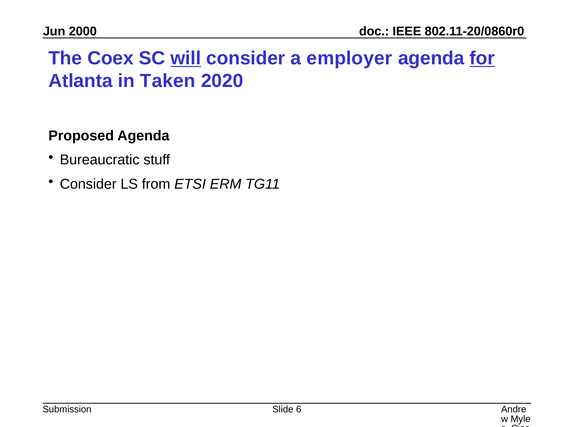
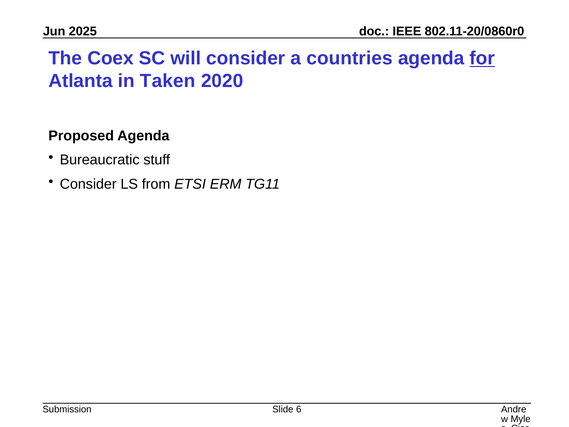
2000: 2000 -> 2025 (83, 31)
will underline: present -> none (186, 58)
employer: employer -> countries (349, 58)
